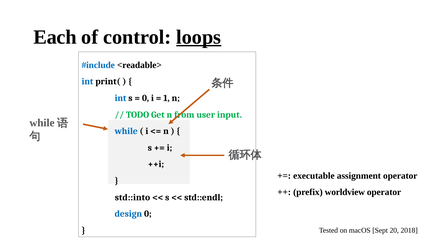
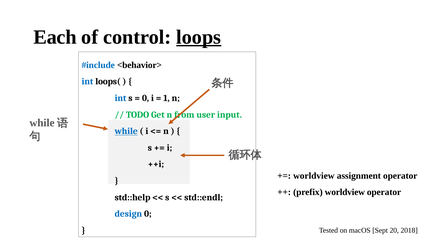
<readable>: <readable> -> <behavior> (139, 65)
print(: print( -> loops( (108, 82)
while underline: none -> present (126, 131)
executable: executable -> worldview (314, 176)
std::into: std::into -> std::help (133, 197)
